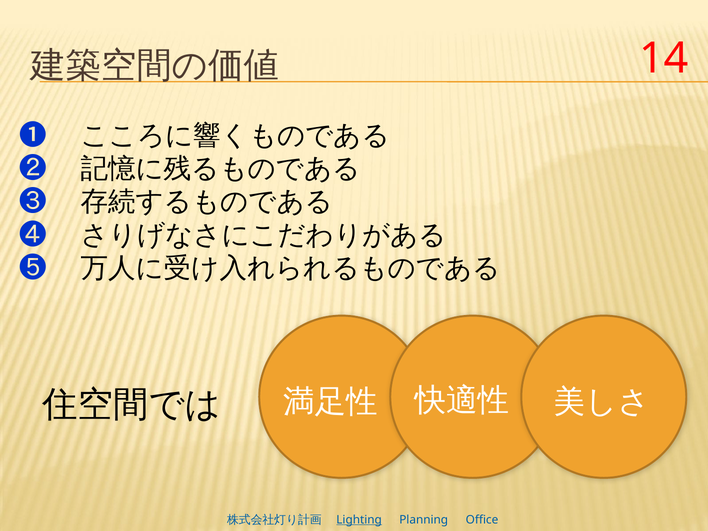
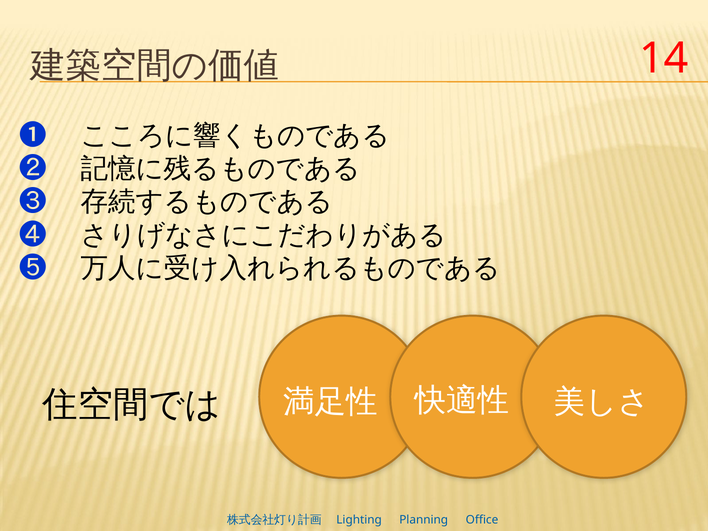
Lighting underline: present -> none (359, 520)
